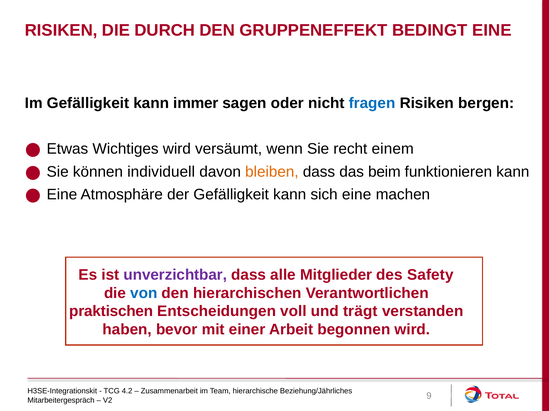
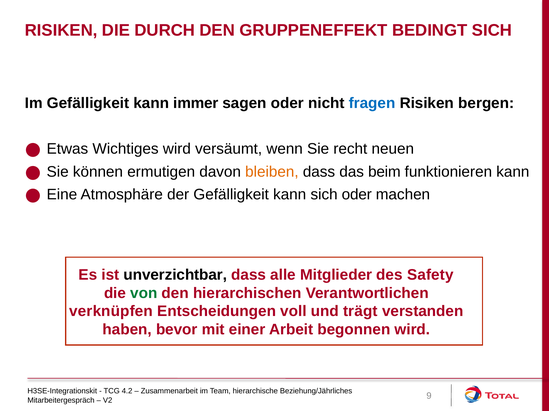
BEDINGT EINE: EINE -> SICH (492, 30)
einem: einem -> neuen (393, 149)
individuell: individuell -> ermutigen (161, 172)
sich eine: eine -> oder (357, 195)
unverzichtbar colour: purple -> black (175, 275)
von colour: blue -> green (144, 294)
praktischen: praktischen -> verknüpfen (111, 312)
